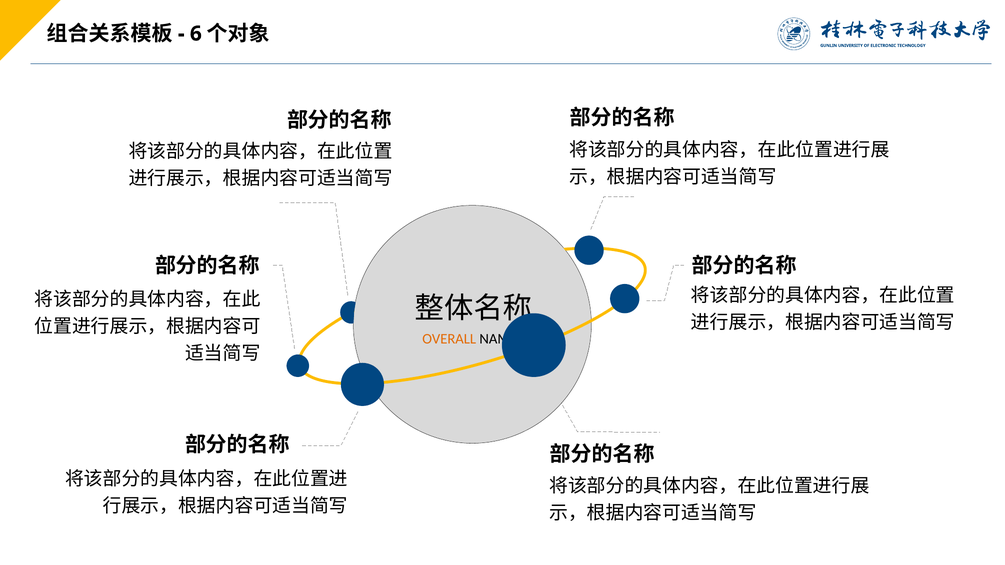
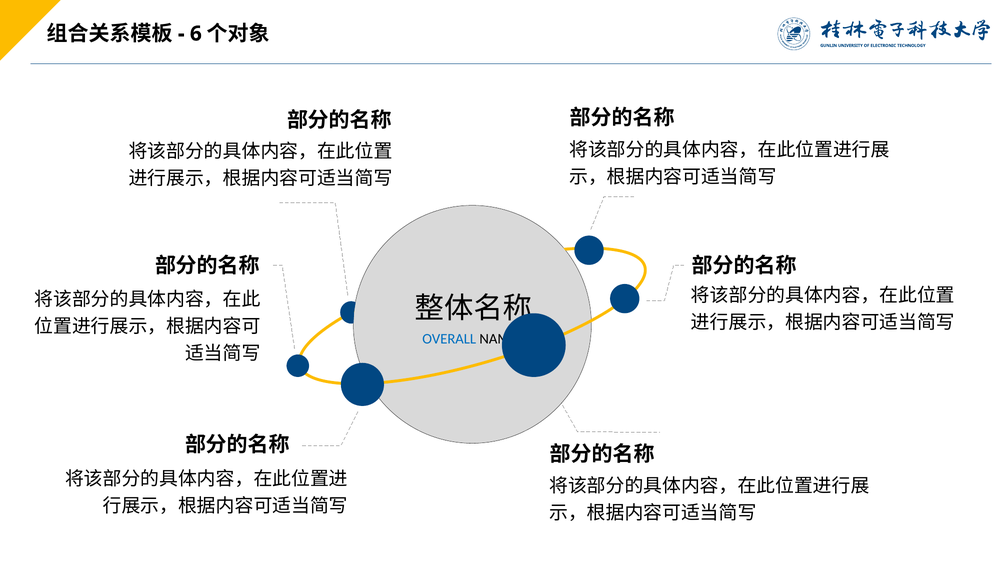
OVERALL colour: orange -> blue (449, 339)
